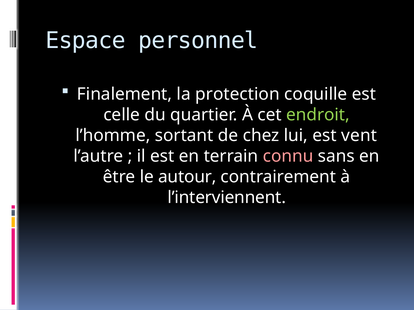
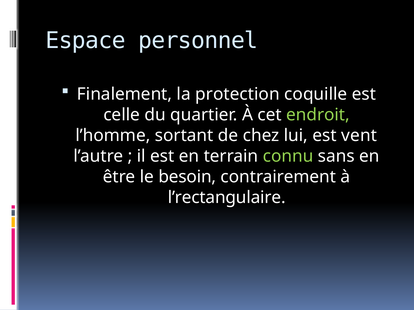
connu colour: pink -> light green (288, 156)
autour: autour -> besoin (187, 177)
l’interviennent: l’interviennent -> l’rectangulaire (227, 198)
